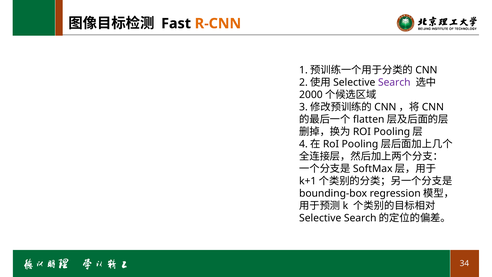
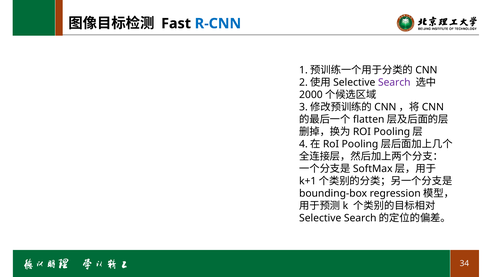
R-CNN colour: orange -> blue (218, 23)
